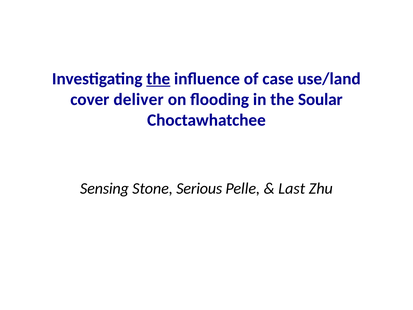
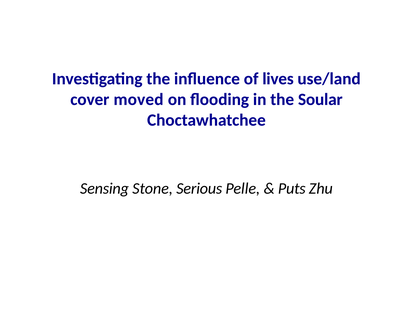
the underline: present -> none (158, 79)
case: case -> lives (278, 79)
deliver: deliver -> moved (139, 99)
Last: Last -> Puts (292, 188)
